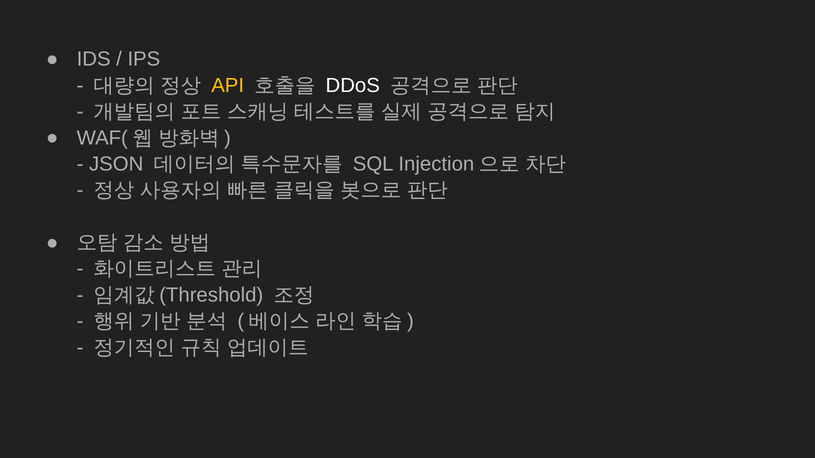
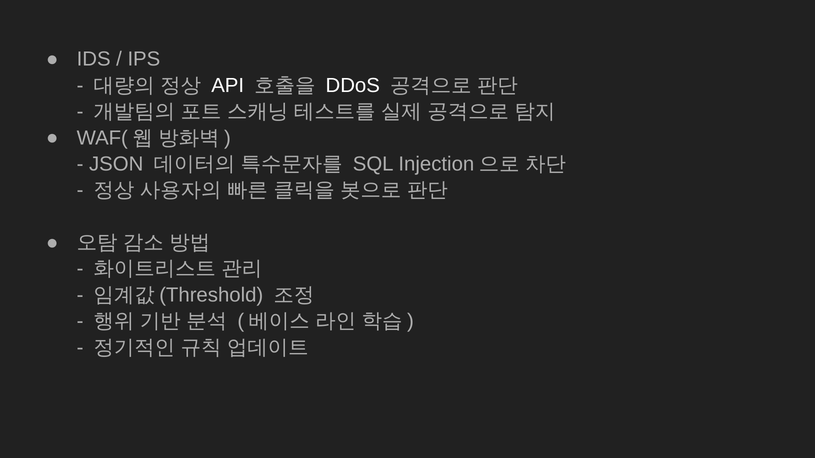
API colour: yellow -> white (228, 85)
